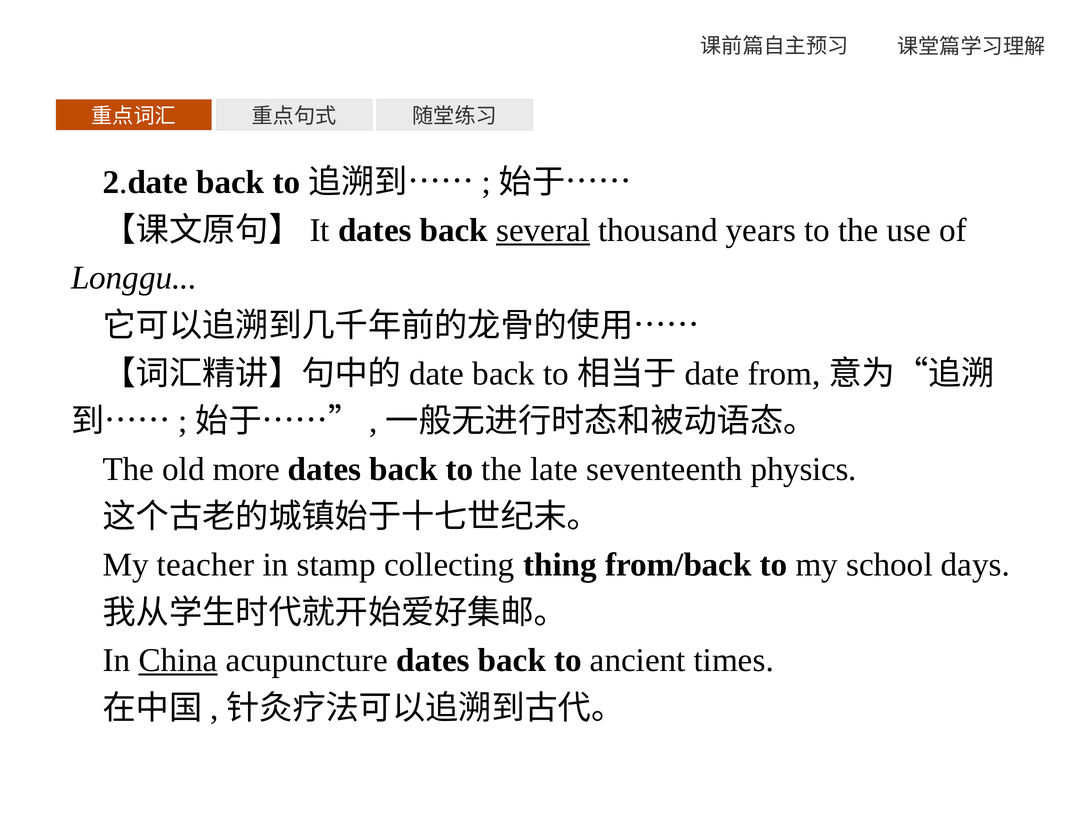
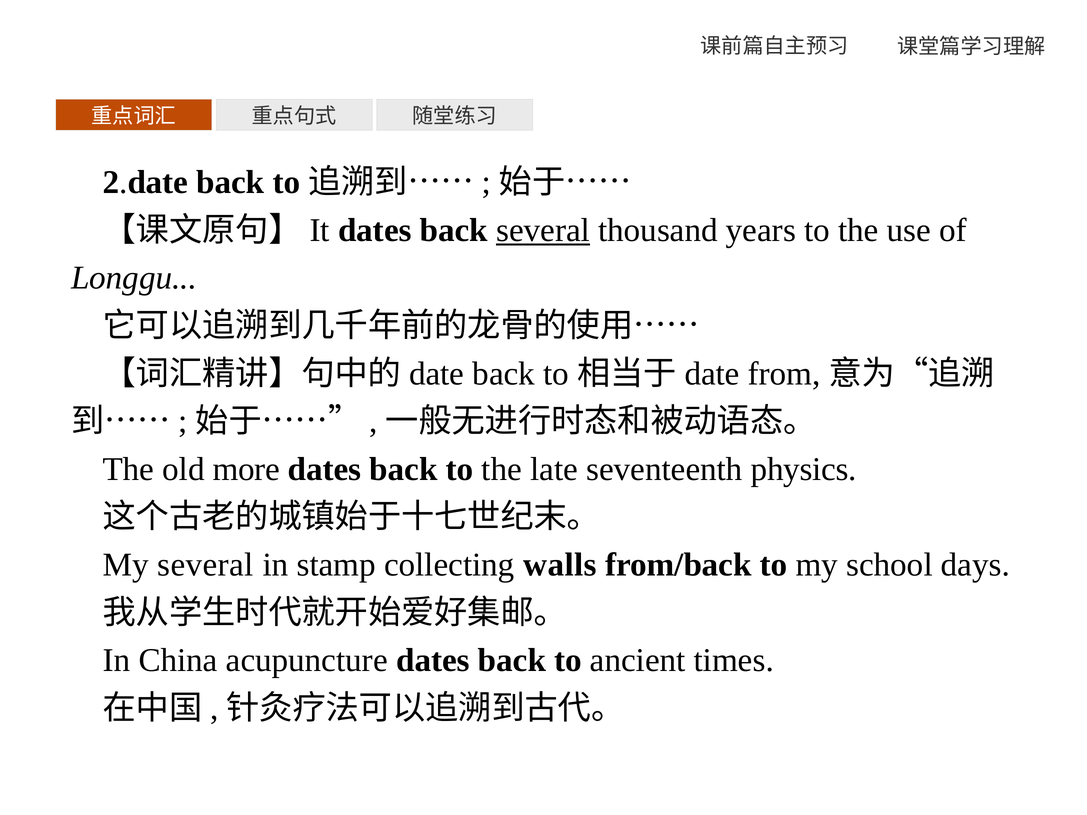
My teacher: teacher -> several (205, 565)
thing: thing -> walls (560, 565)
China underline: present -> none (178, 661)
